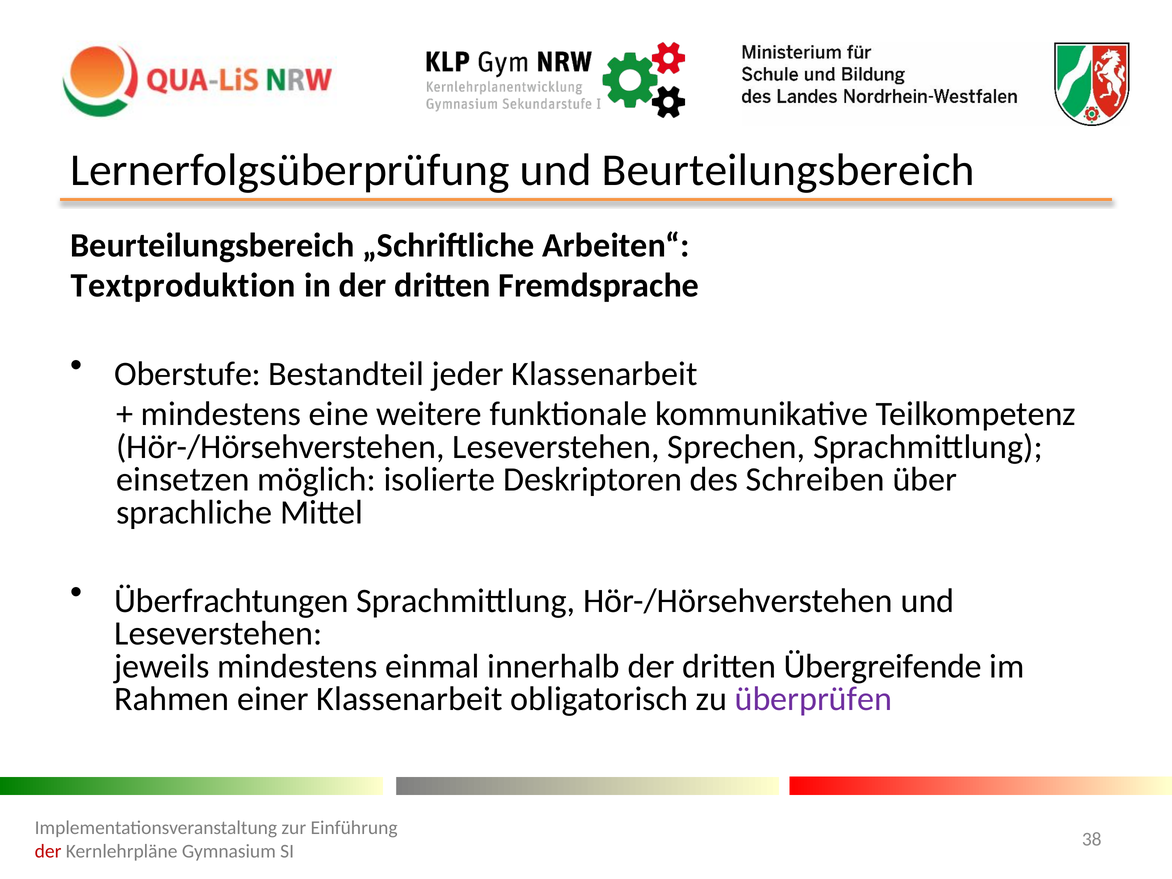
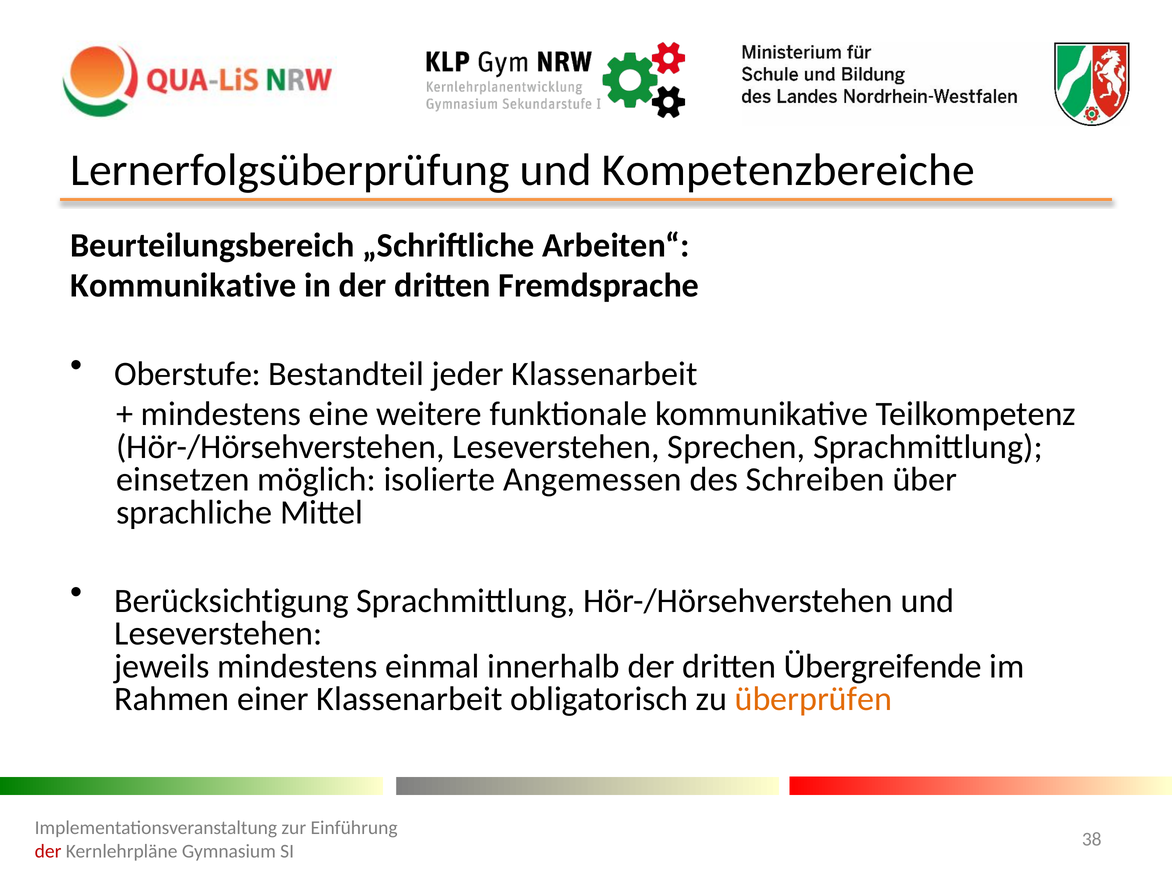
und Beurteilungsbereich: Beurteilungsbereich -> Kompetenzbereiche (788, 170)
Textproduktion: Textproduktion -> Kommunikative (183, 285)
Deskriptoren: Deskriptoren -> Angemessen (592, 480)
Überfrachtungen: Überfrachtungen -> Berücksichtigung (231, 601)
überprüfen colour: purple -> orange (813, 699)
